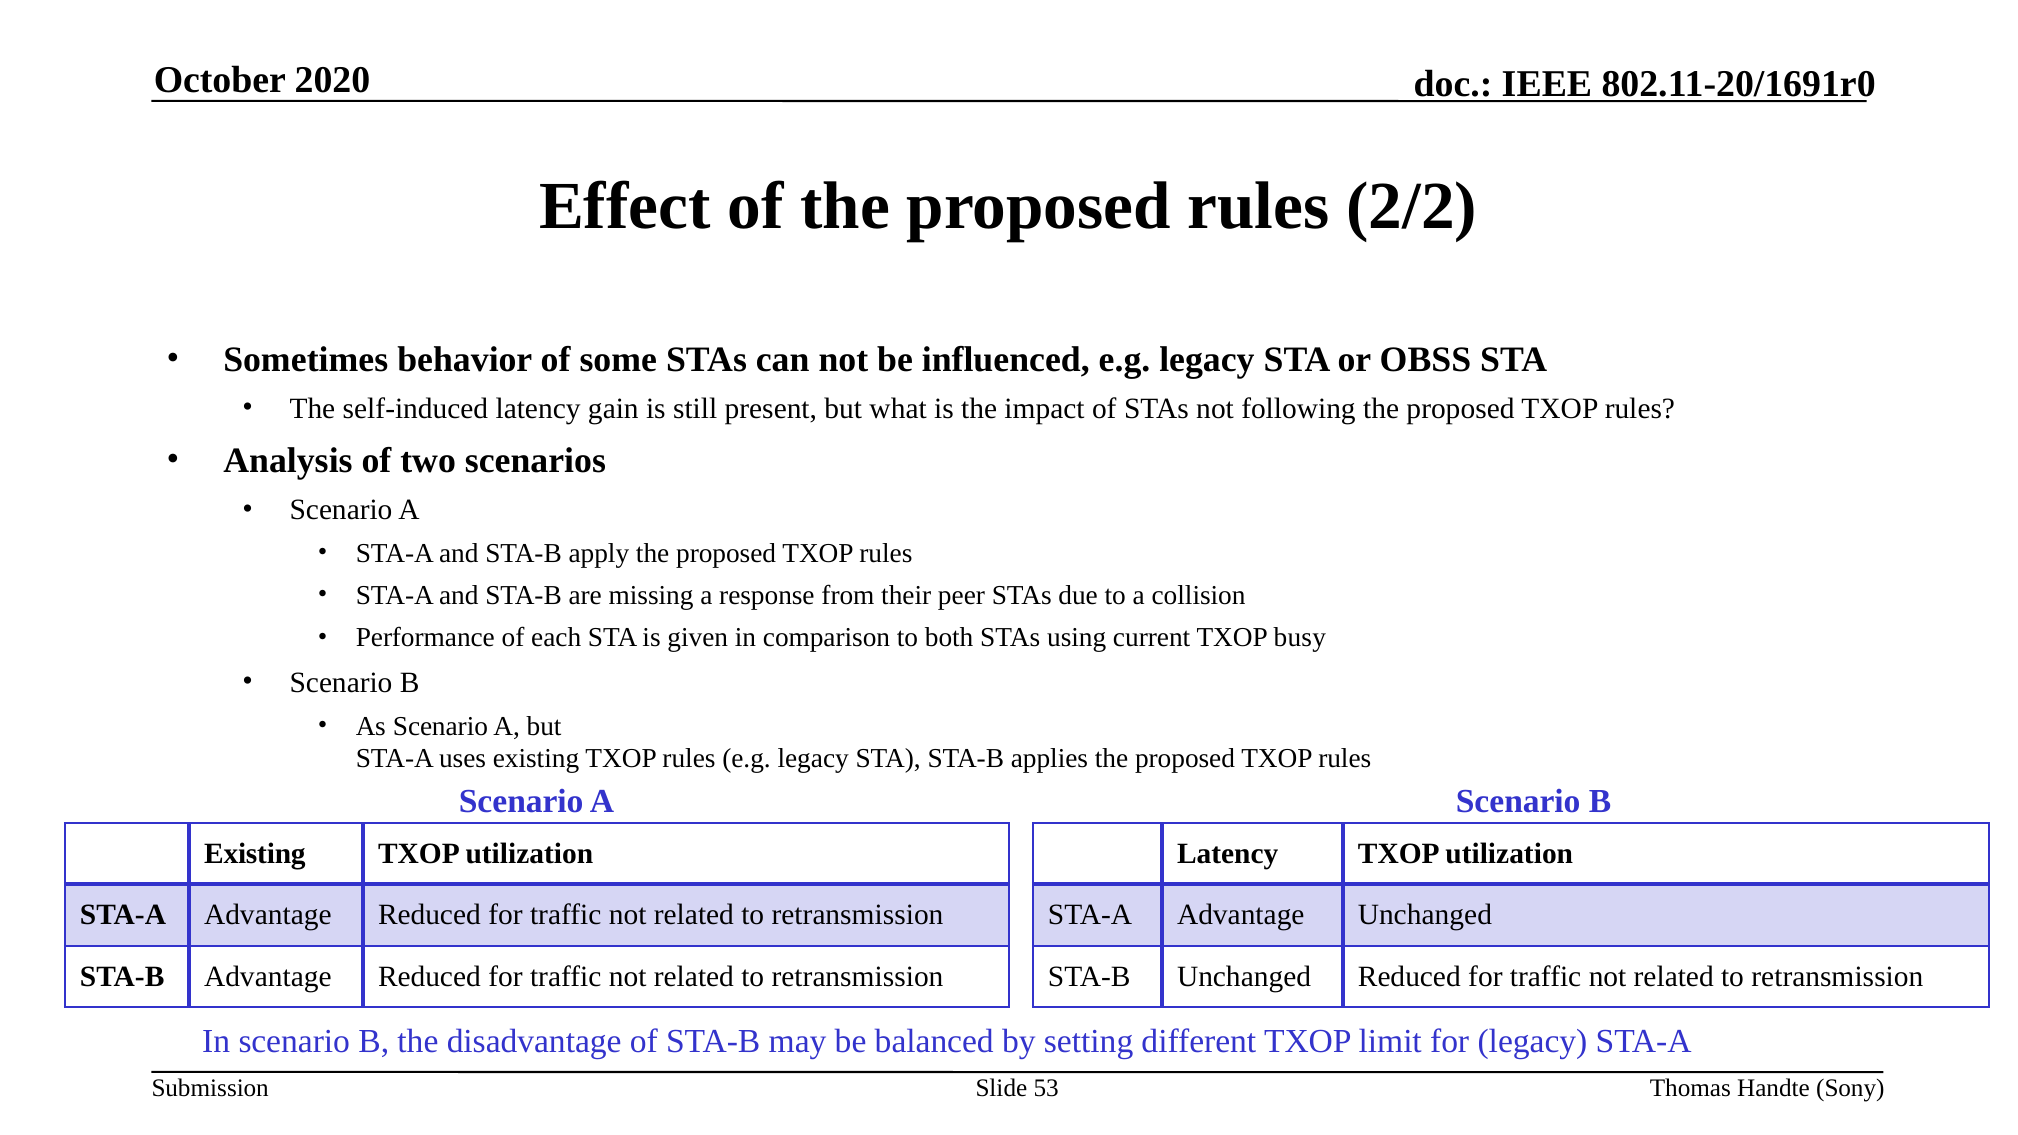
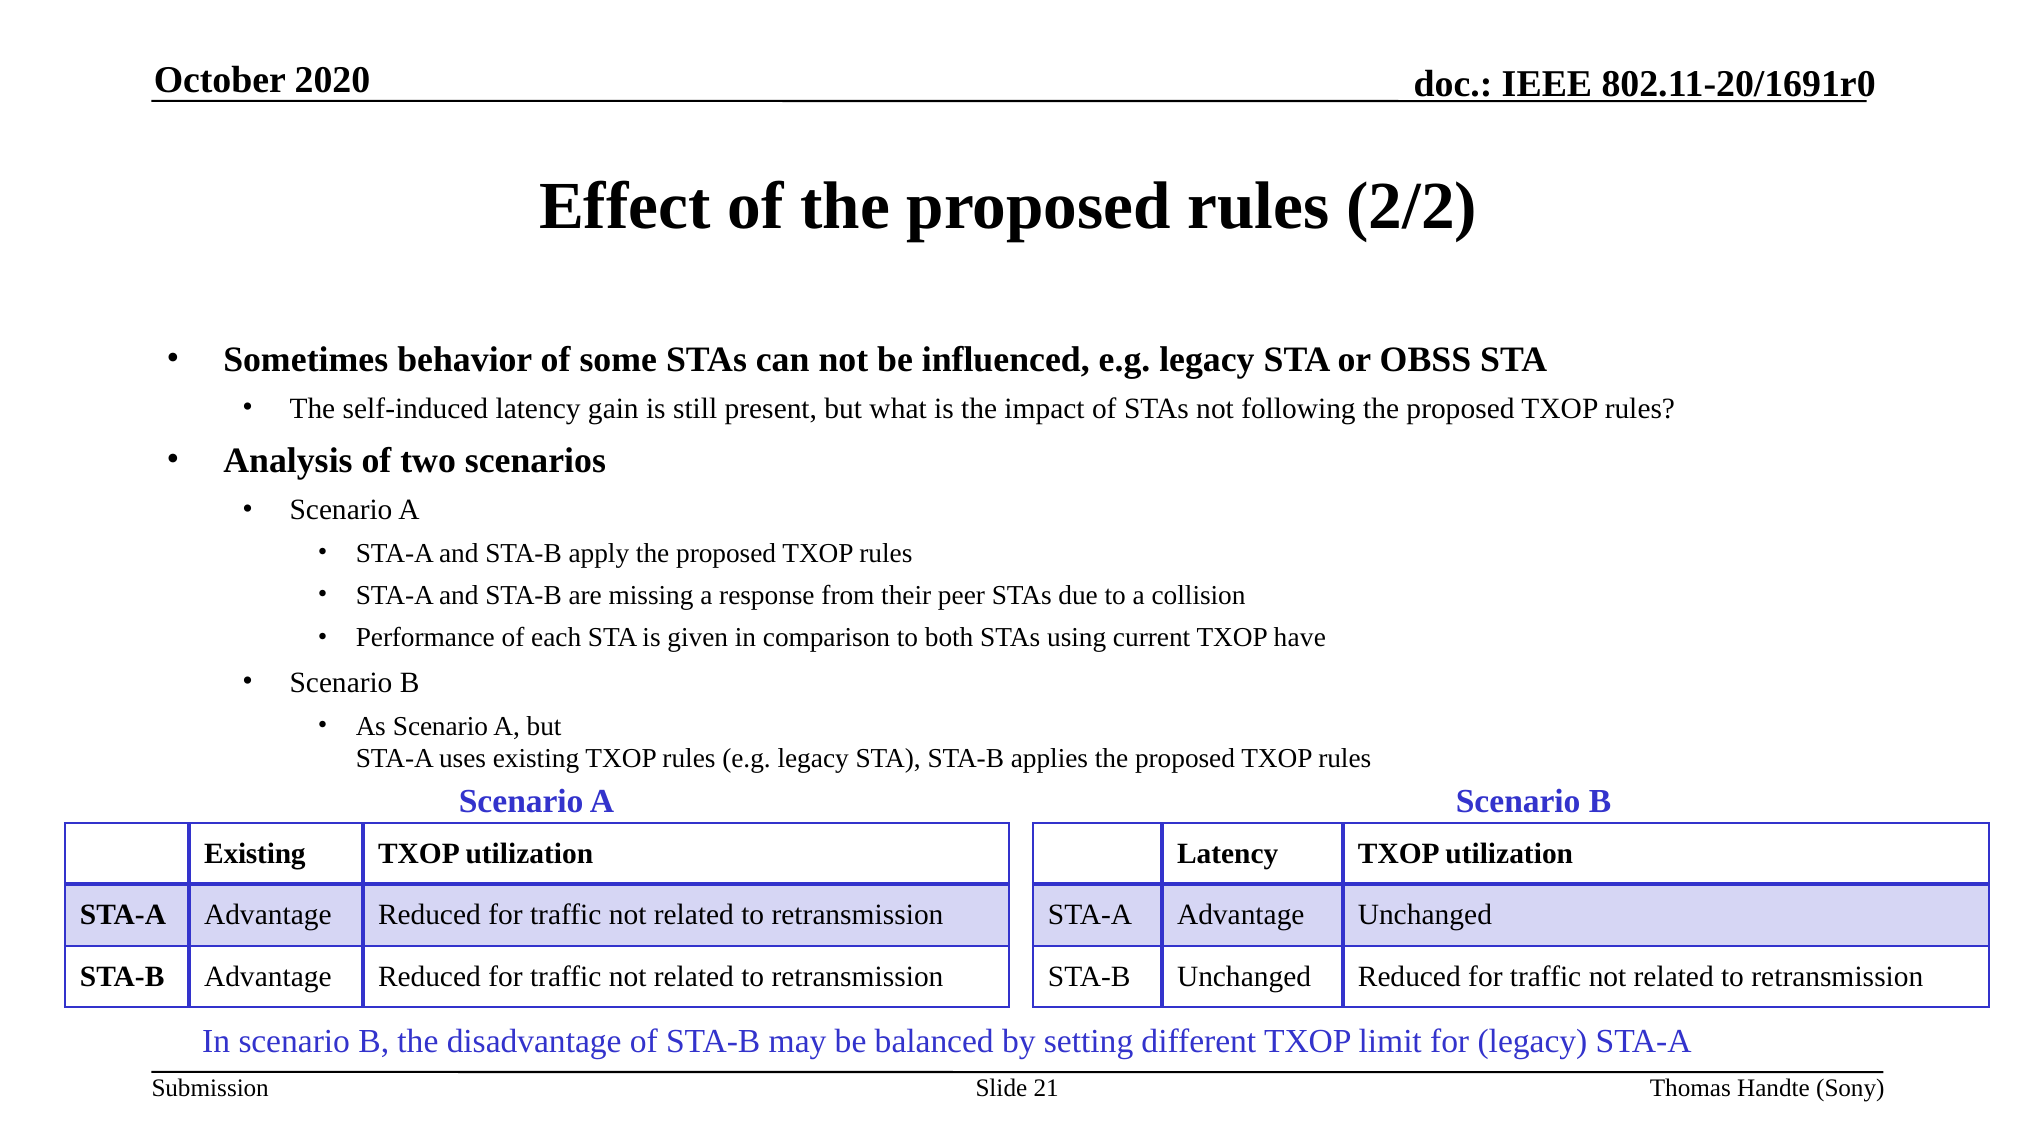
busy: busy -> have (1300, 638)
53: 53 -> 21 (1046, 1089)
